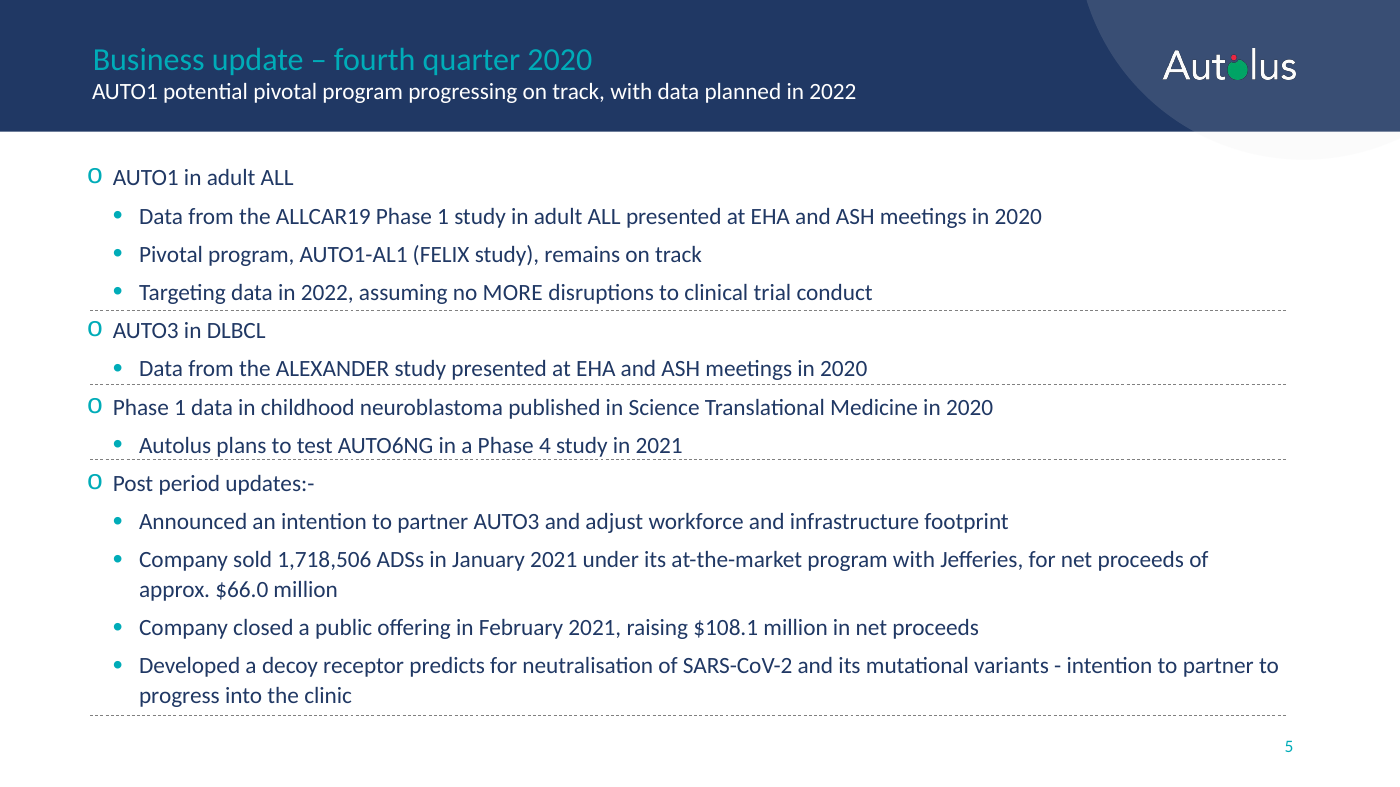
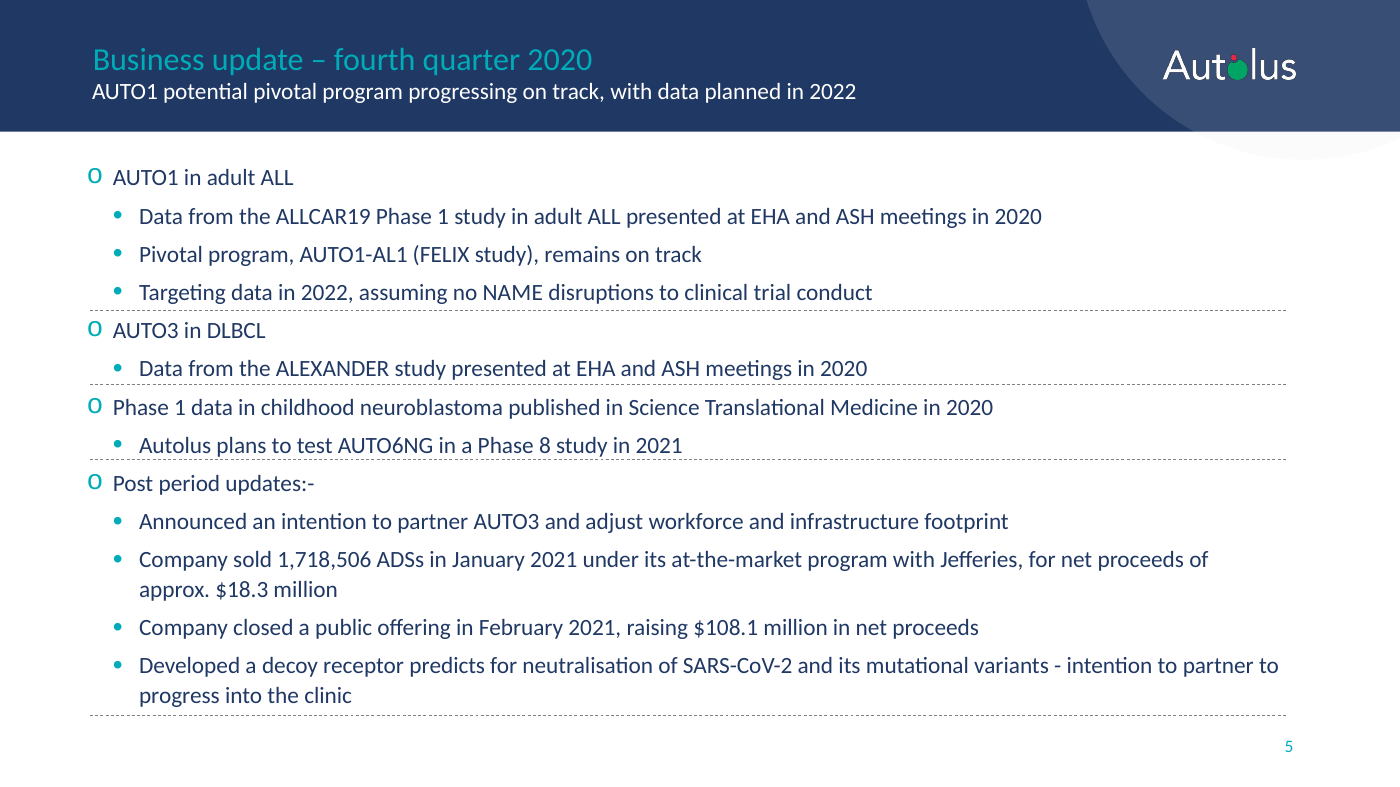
MORE: MORE -> NAME (513, 293)
4: 4 -> 8 (545, 446)
$66.0: $66.0 -> $18.3 (242, 590)
